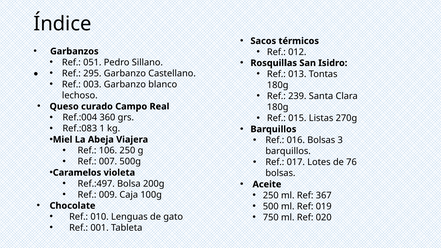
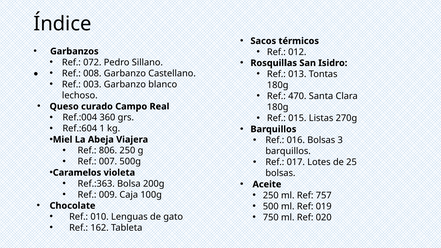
051: 051 -> 072 (92, 62)
295: 295 -> 008 (92, 73)
239: 239 -> 470 (297, 96)
Ref.:083: Ref.:083 -> Ref.:604 (80, 129)
106: 106 -> 806 (108, 151)
76: 76 -> 25 (351, 162)
Ref.:497: Ref.:497 -> Ref.:363 (96, 184)
367: 367 -> 757 (324, 195)
001: 001 -> 162 (100, 228)
